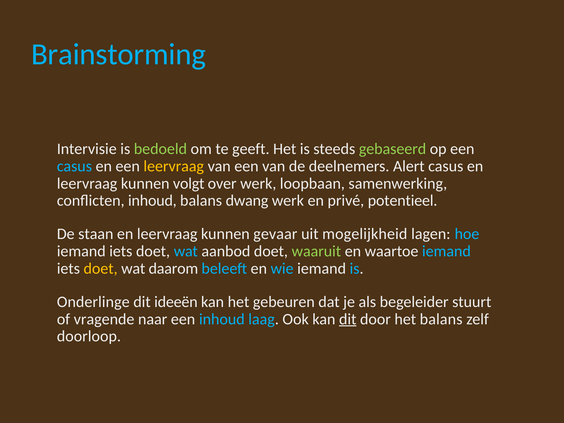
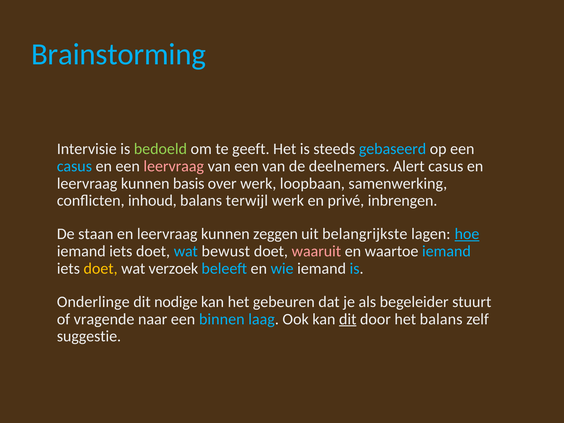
gebaseerd colour: light green -> light blue (393, 149)
leervraag colour: yellow -> pink (174, 166)
volgt: volgt -> basis (189, 183)
dwang: dwang -> terwijl (247, 201)
potentieel: potentieel -> inbrengen (403, 201)
gevaar: gevaar -> zeggen (276, 234)
mogelijkheid: mogelijkheid -> belangrijkste (365, 234)
hoe underline: none -> present (467, 234)
aanbod: aanbod -> bewust (226, 251)
waaruit colour: light green -> pink (316, 251)
daarom: daarom -> verzoek (173, 269)
ideeën: ideeën -> nodige (176, 302)
een inhoud: inhoud -> binnen (222, 319)
doorloop: doorloop -> suggestie (89, 336)
